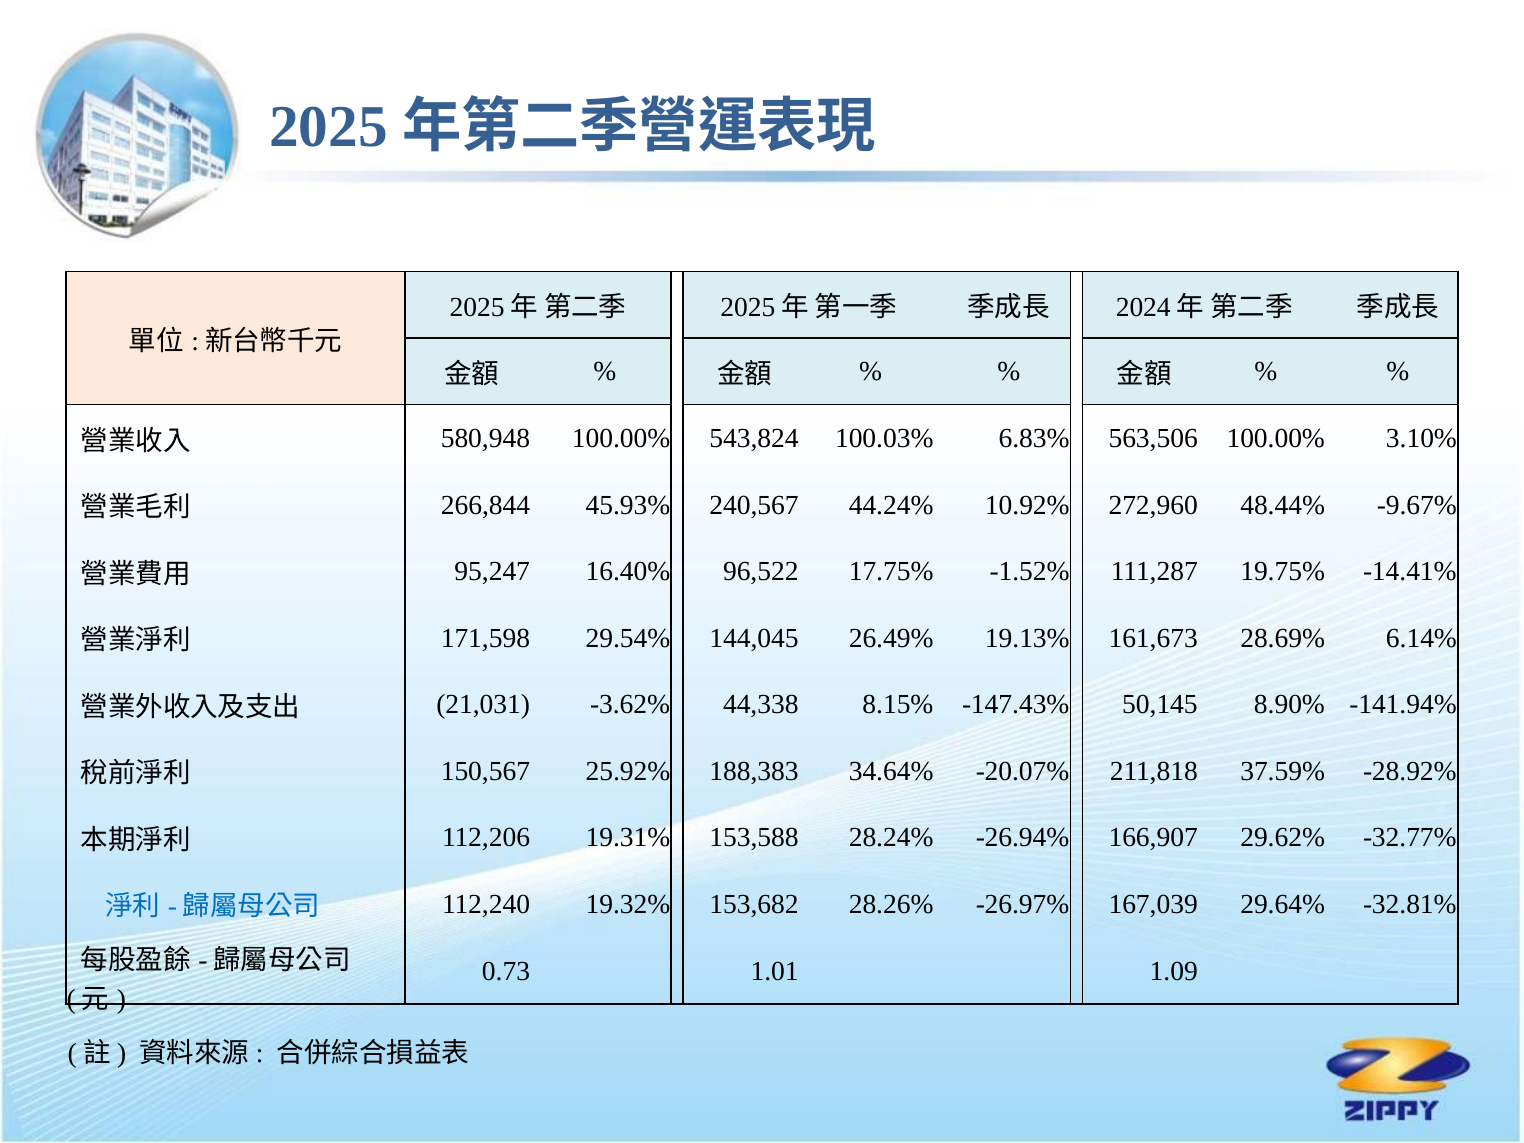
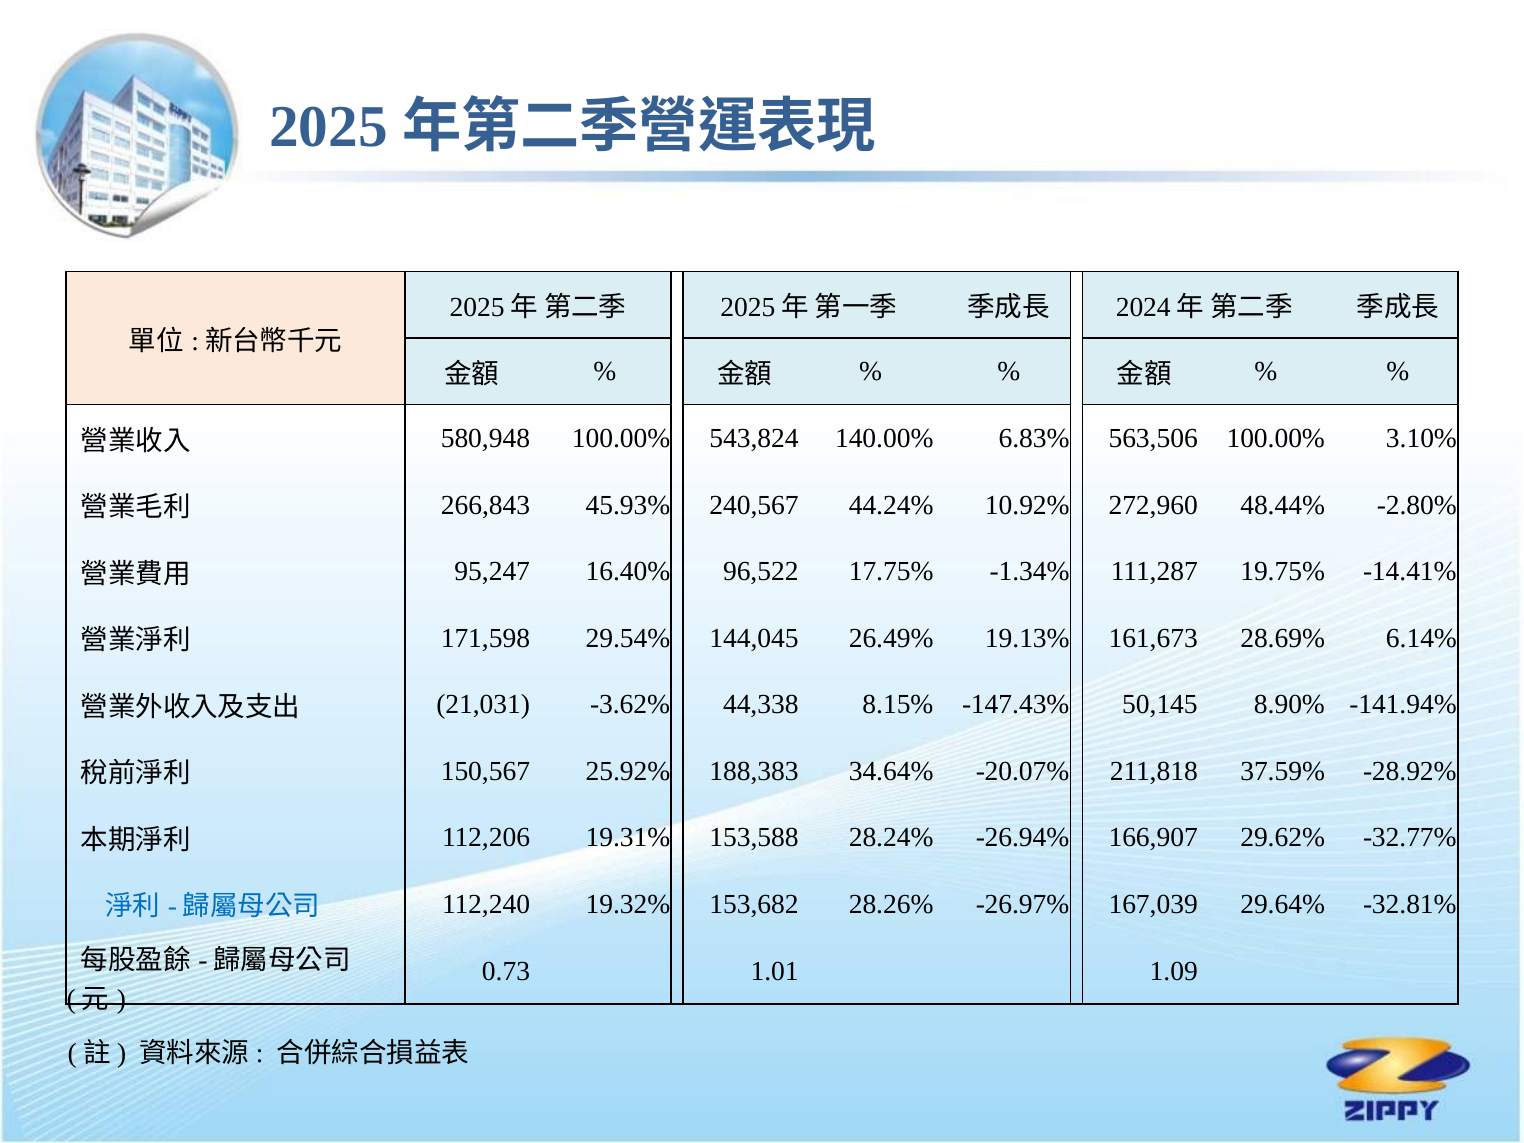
100.03%: 100.03% -> 140.00% (884, 439)
266,844: 266,844 -> 266,843 (485, 505)
-9.67%: -9.67% -> -2.80% (1417, 505)
-1.52%: -1.52% -> -1.34% (1029, 572)
